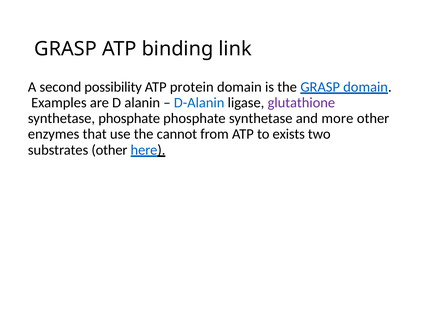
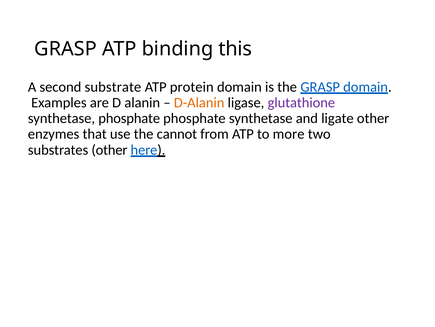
link: link -> this (235, 49)
possibility: possibility -> substrate (113, 87)
D-Alanin colour: blue -> orange (199, 102)
more: more -> ligate (337, 118)
exists: exists -> more (289, 134)
